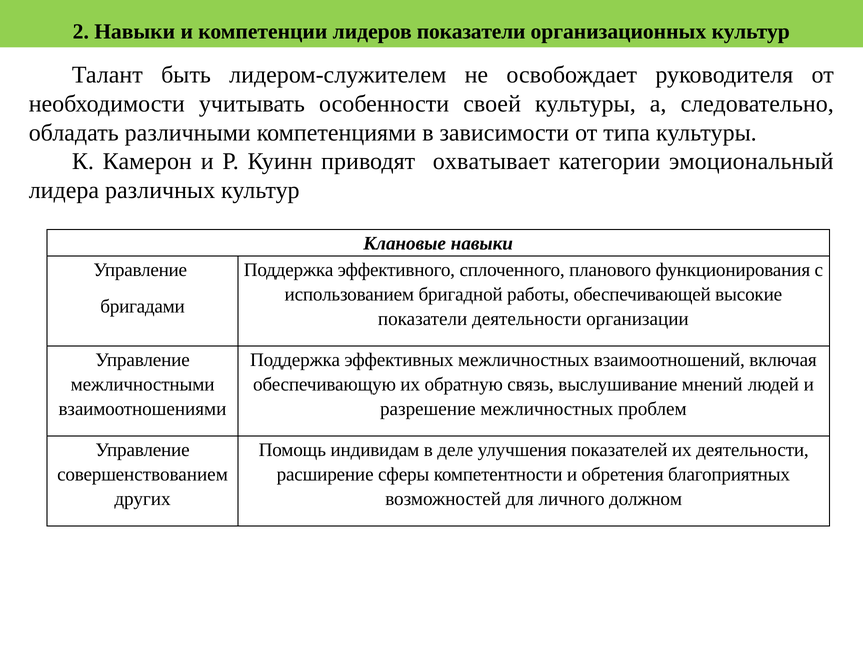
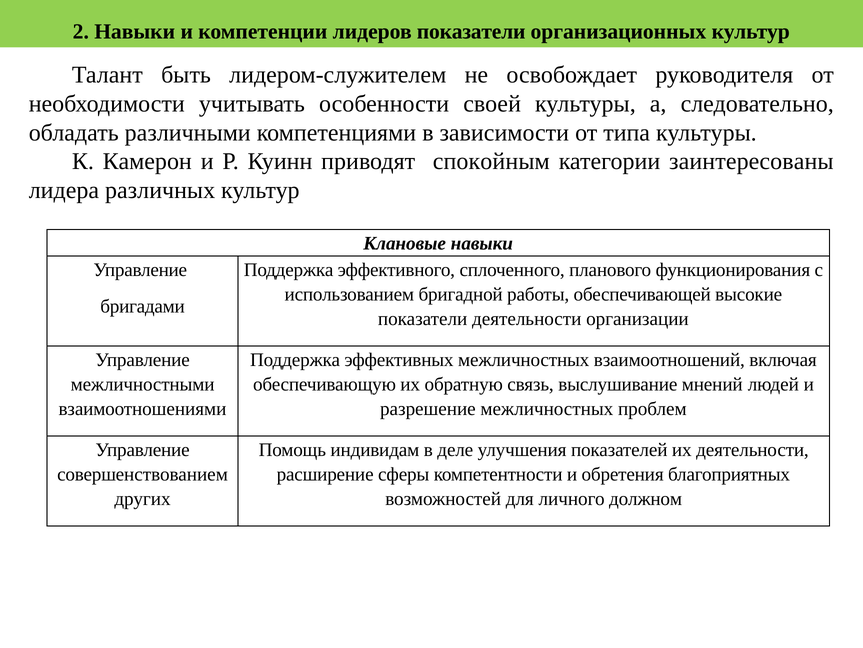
охватывает: охватывает -> спокойным (491, 161)
эмоциональный: эмоциональный -> заинтересованы (751, 161)
